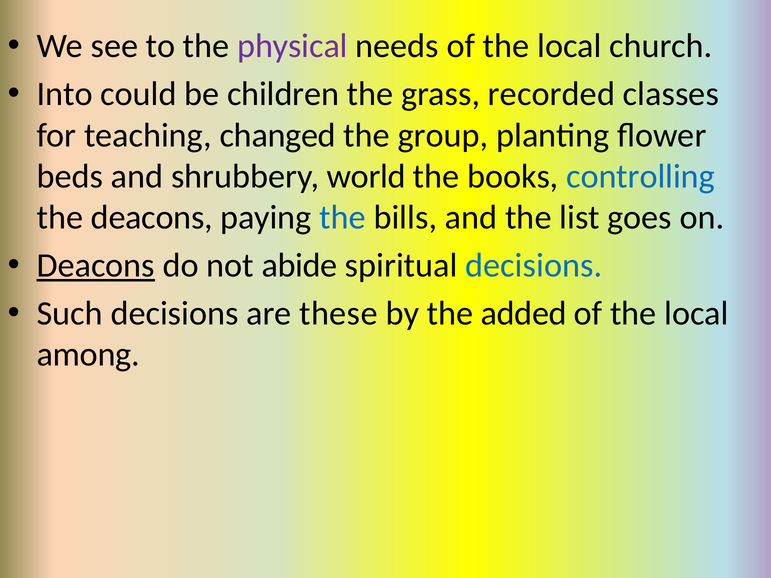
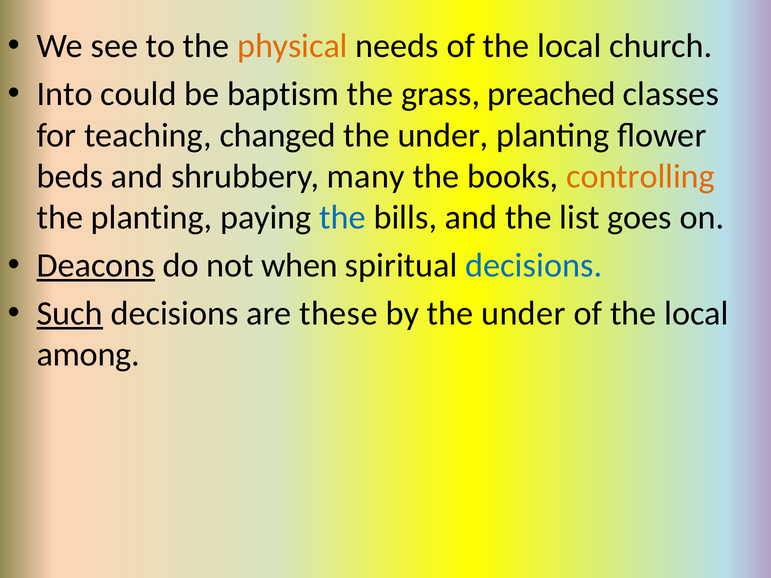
physical colour: purple -> orange (292, 46)
children: children -> baptism (283, 94)
recorded: recorded -> preached (552, 94)
group: group -> under (443, 135)
world: world -> many (366, 176)
controlling colour: blue -> orange (641, 176)
the deacons: deacons -> planting (152, 218)
abide: abide -> when (299, 266)
Such underline: none -> present (70, 314)
by the added: added -> under (523, 314)
